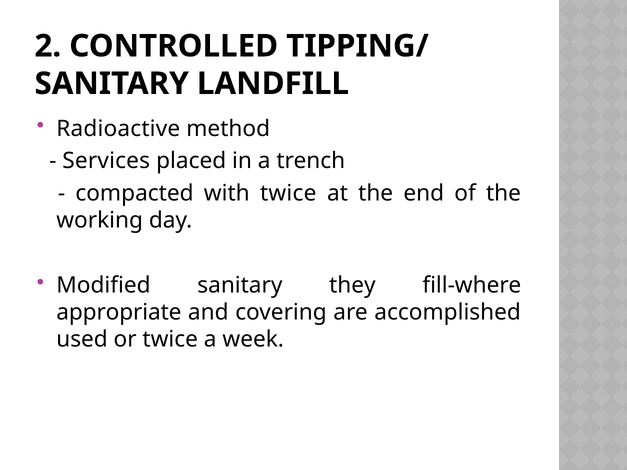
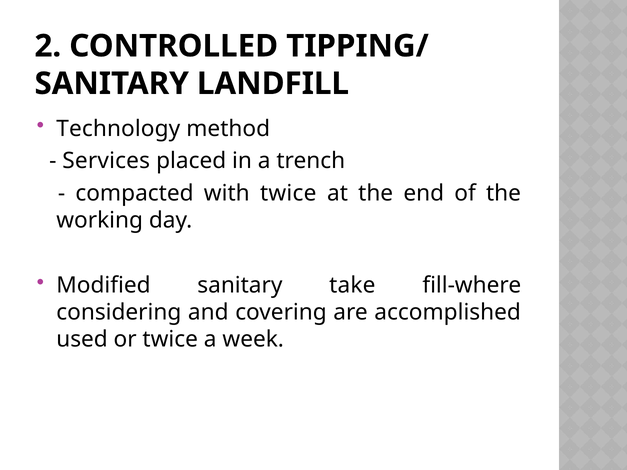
Radioactive: Radioactive -> Technology (118, 129)
they: they -> take (352, 285)
appropriate: appropriate -> considering (119, 312)
